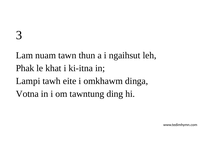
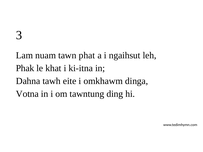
thun: thun -> phat (87, 55)
Lampi: Lampi -> Dahna (28, 81)
